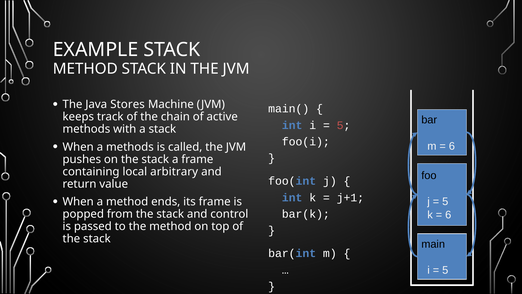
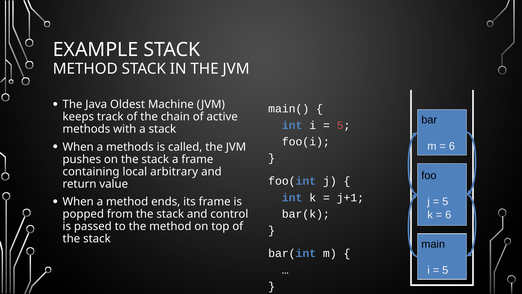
Stores: Stores -> Oldest (128, 104)
